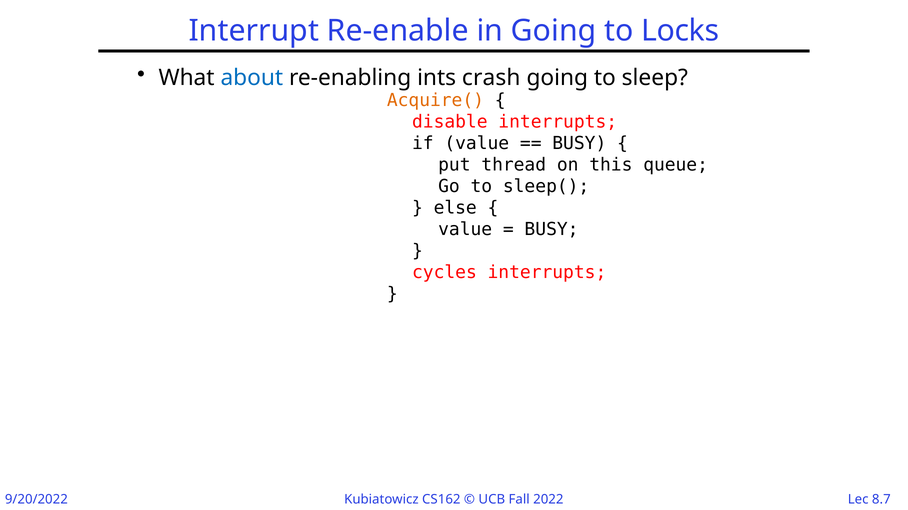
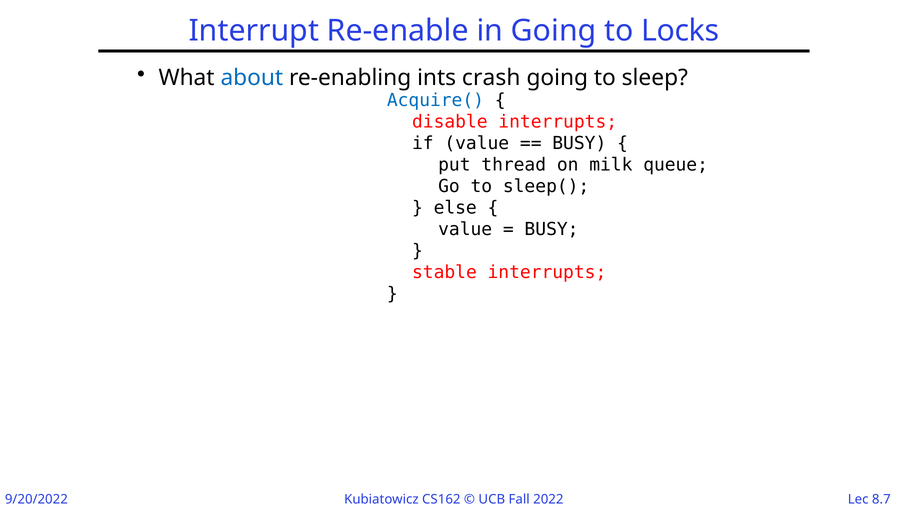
Acquire( colour: orange -> blue (435, 100)
this: this -> milk (611, 165)
cycles: cycles -> stable (444, 273)
